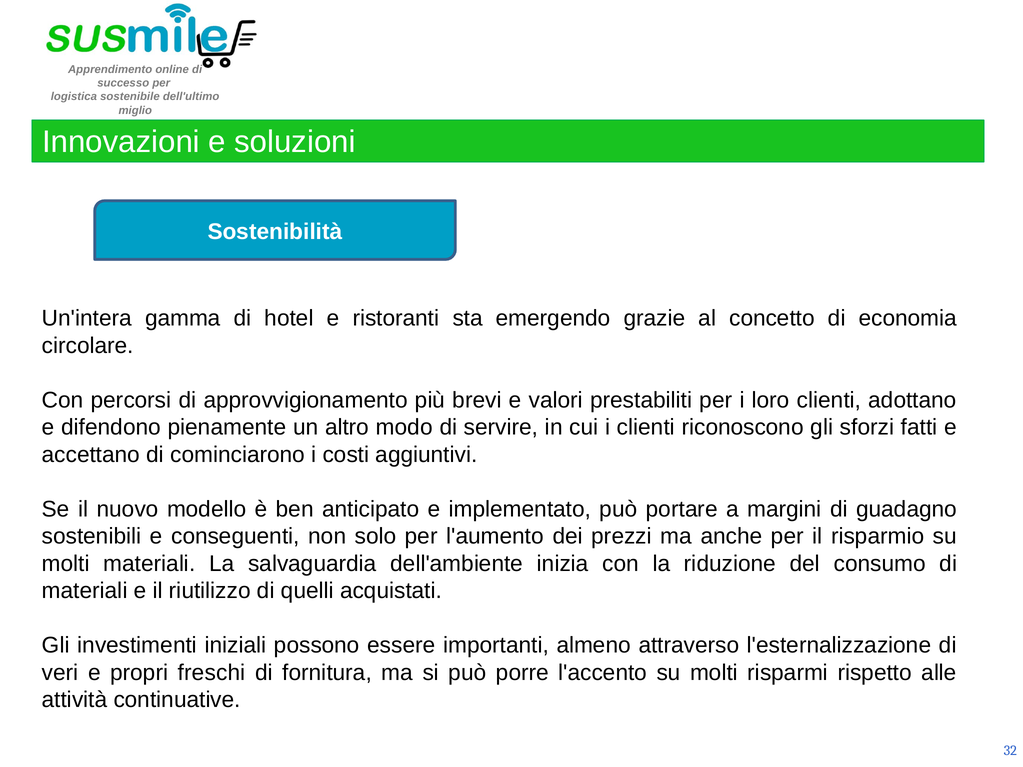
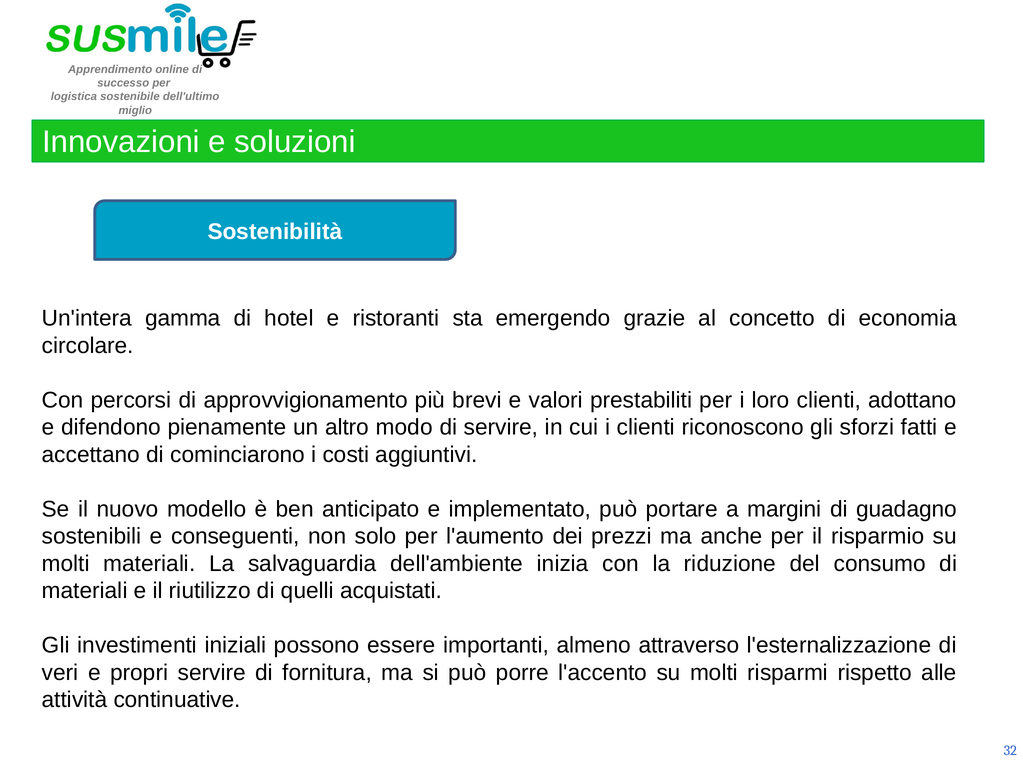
propri freschi: freschi -> servire (212, 673)
